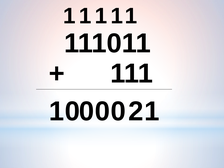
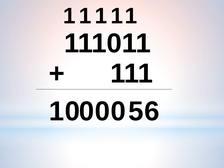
2: 2 -> 5 (136, 111)
1: 1 -> 6 (152, 111)
